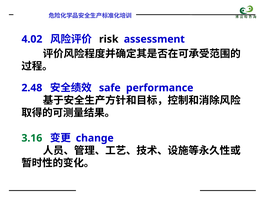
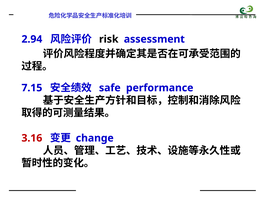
4.02: 4.02 -> 2.94 (32, 39)
2.48: 2.48 -> 7.15 (32, 88)
3.16 colour: green -> red (32, 138)
